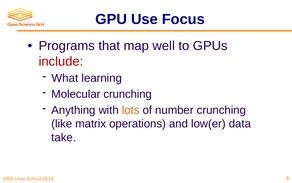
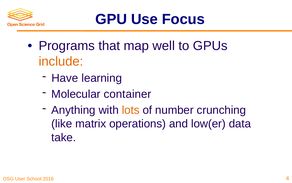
include colour: red -> orange (61, 61)
What: What -> Have (65, 78)
Molecular crunching: crunching -> container (128, 94)
